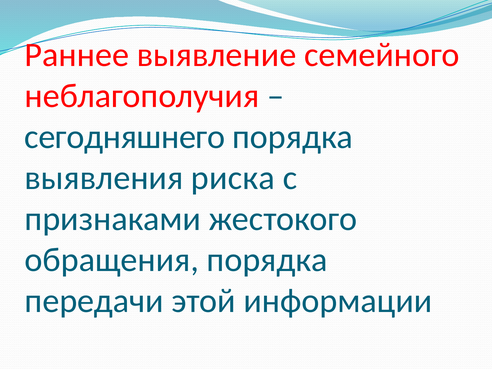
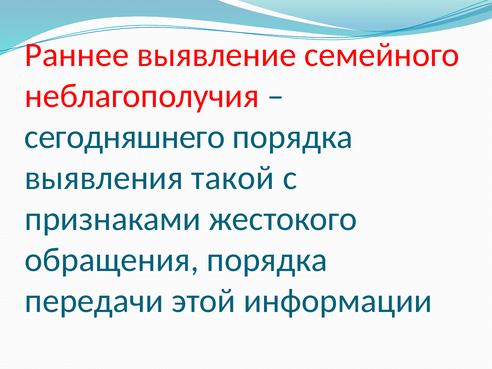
риска: риска -> такой (233, 178)
